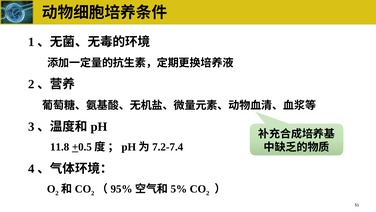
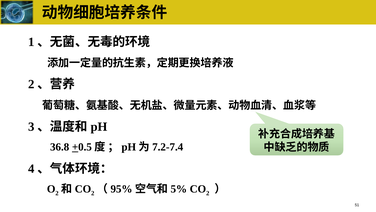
11.8: 11.8 -> 36.8 (60, 147)
